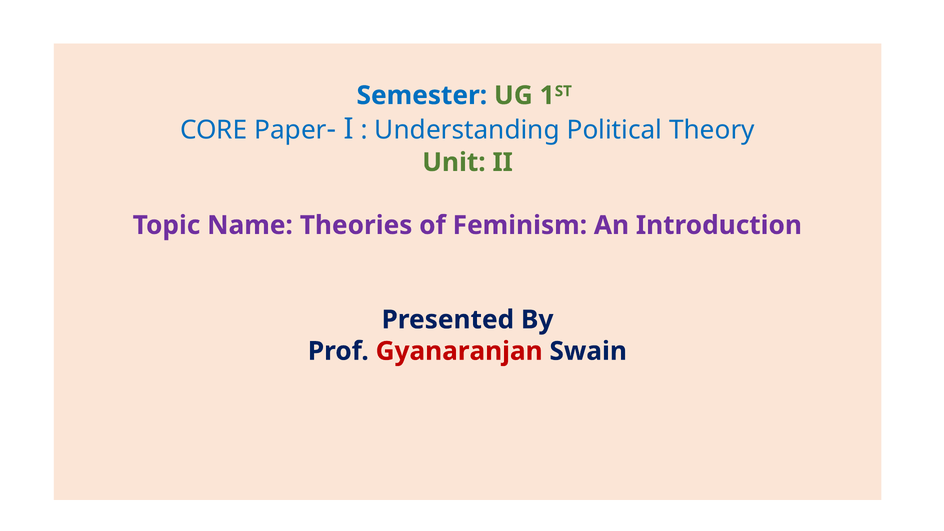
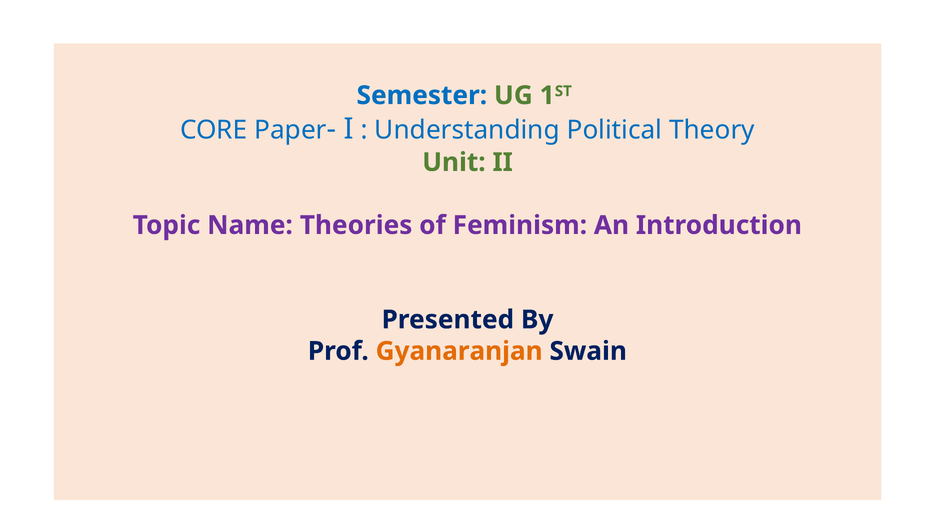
Gyanaranjan colour: red -> orange (459, 351)
